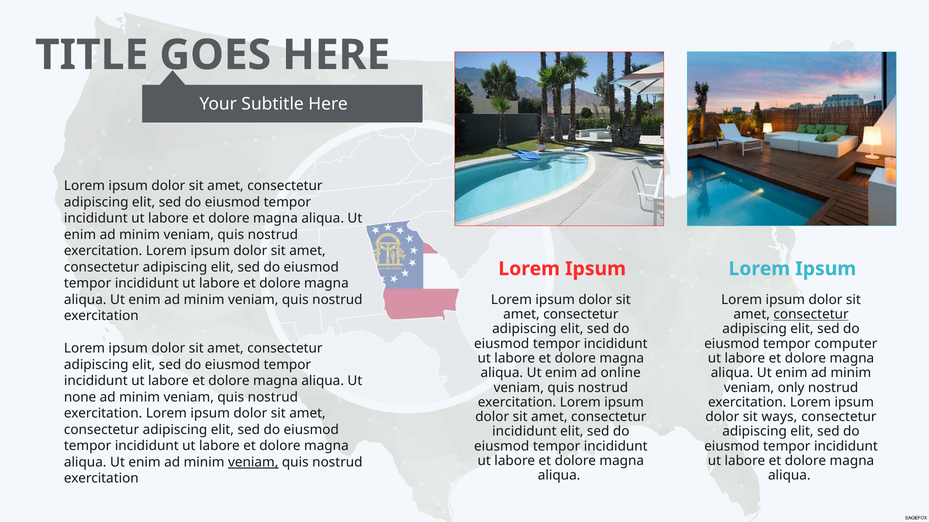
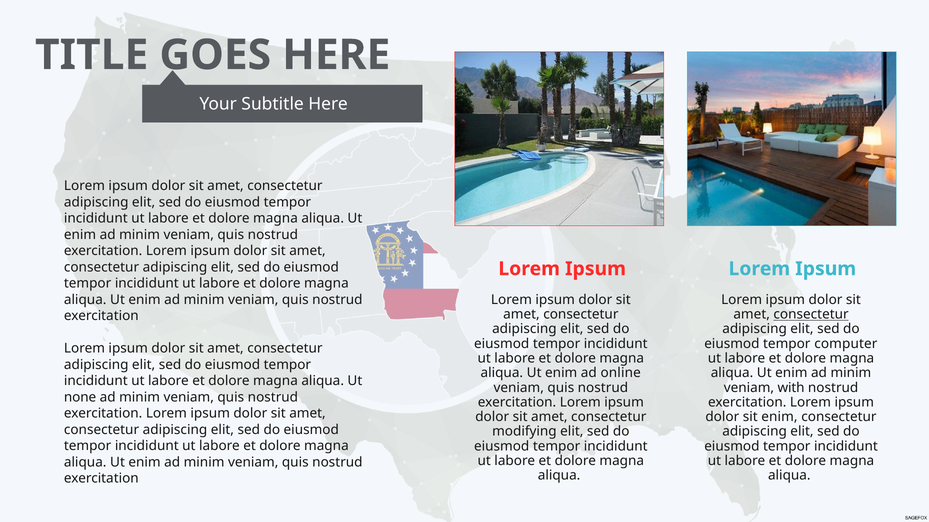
only: only -> with (791, 388)
sit ways: ways -> enim (779, 417)
incididunt: incididunt -> modifying (524, 432)
veniam underline: present -> none (253, 463)
